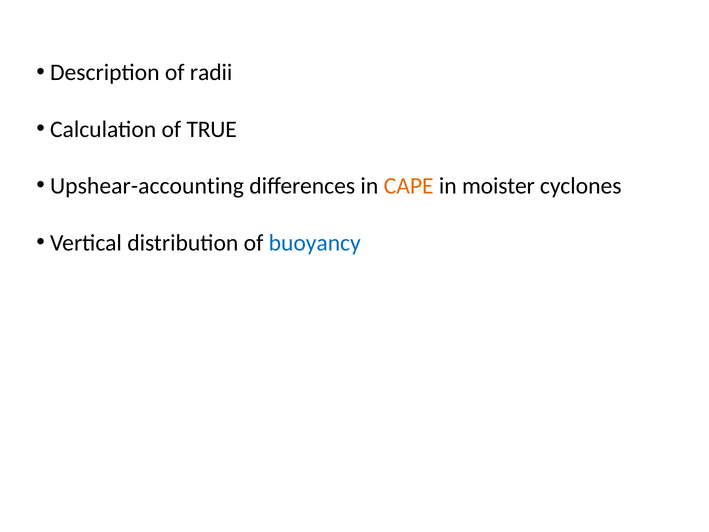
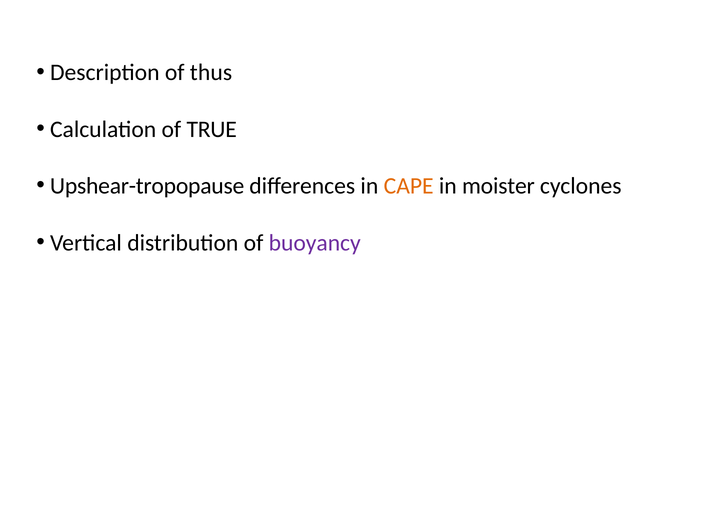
radii: radii -> thus (211, 72)
Upshear-accounting: Upshear-accounting -> Upshear-tropopause (147, 186)
buoyancy colour: blue -> purple (315, 243)
